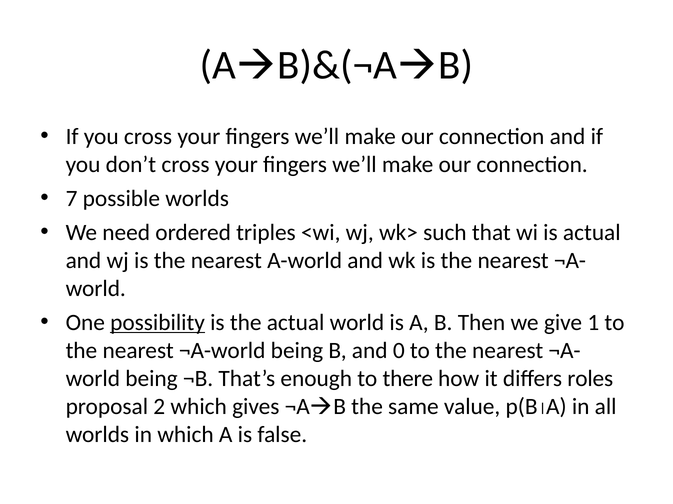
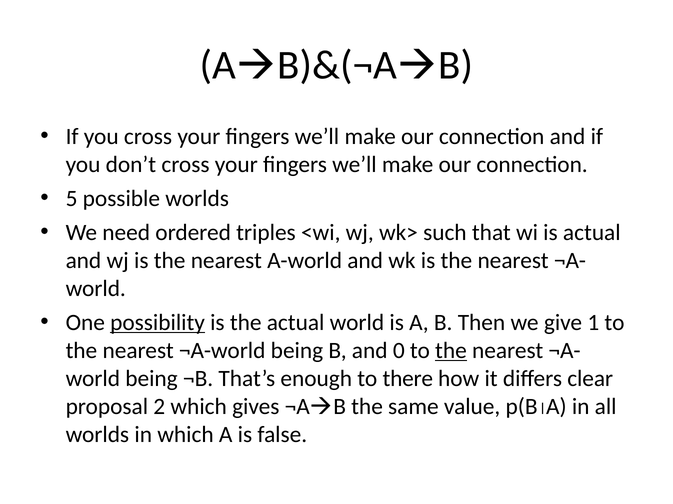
7: 7 -> 5 (72, 199)
the underline: none -> present (451, 351)
roles: roles -> clear (590, 379)
